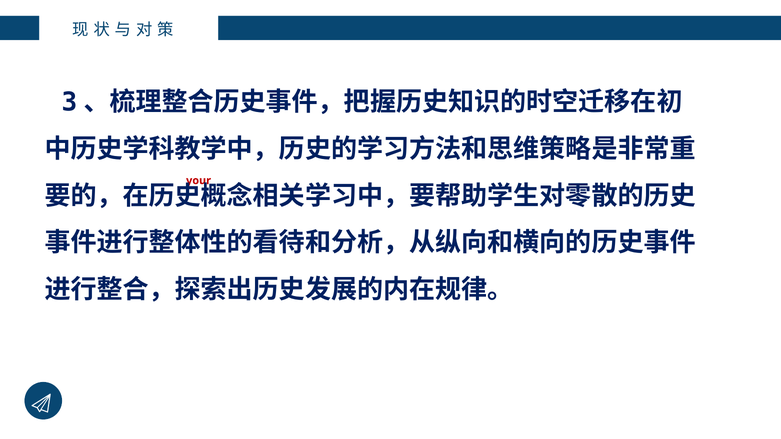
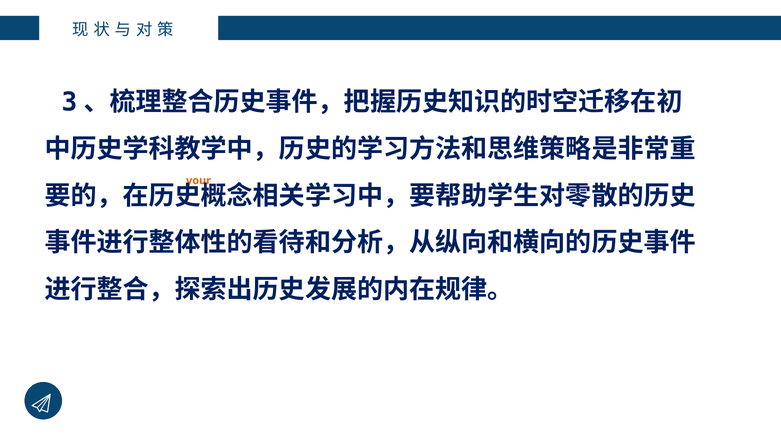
your colour: red -> orange (199, 181)
